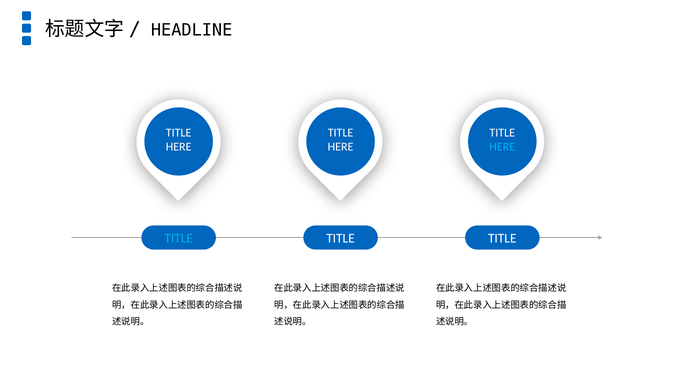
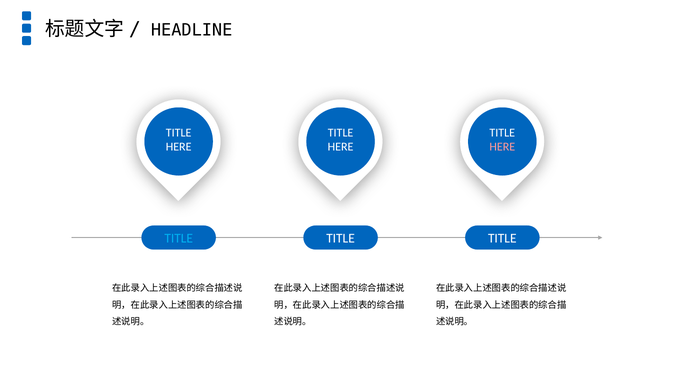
HERE colour: light blue -> pink (502, 147)
